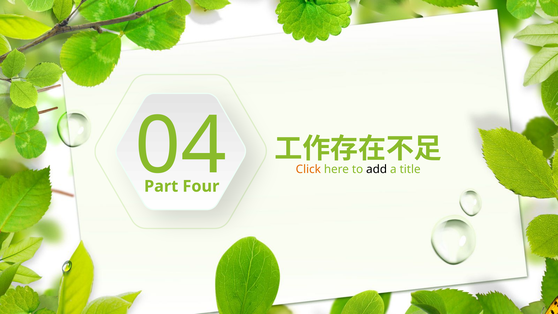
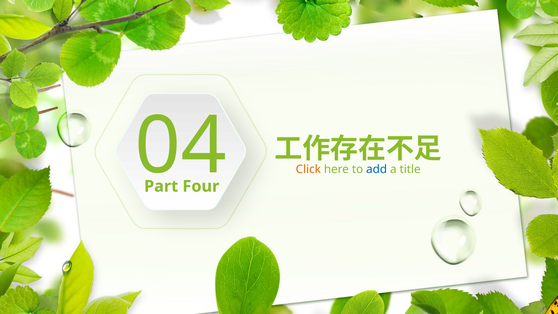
add colour: black -> blue (377, 169)
